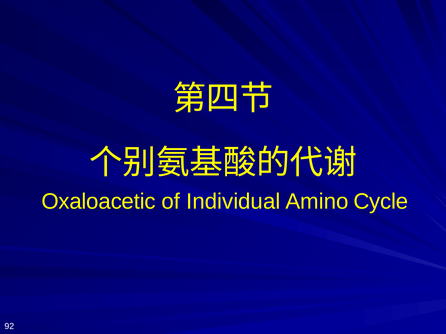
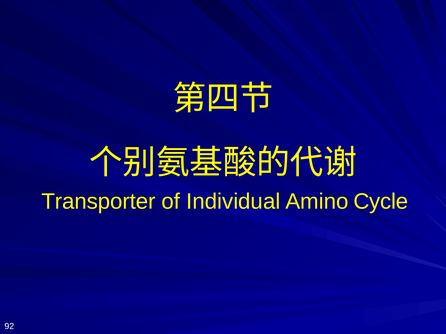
Oxaloacetic: Oxaloacetic -> Transporter (98, 202)
